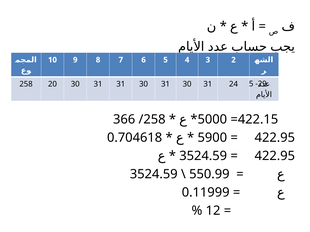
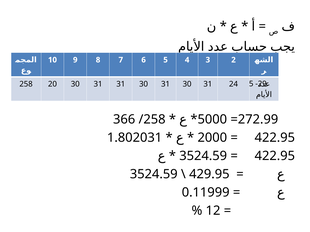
422.15: 422.15 -> 272.99 (258, 120)
0.704618: 0.704618 -> 1.802031 (135, 138)
5900: 5900 -> 2000 (212, 138)
550.99: 550.99 -> 429.95 (209, 174)
